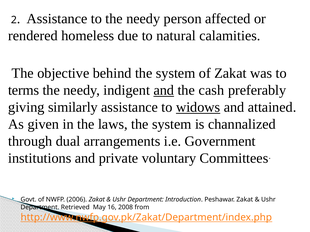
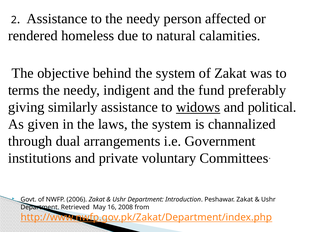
and underline: present -> none (164, 90)
cash: cash -> fund (211, 90)
attained: attained -> political (272, 107)
